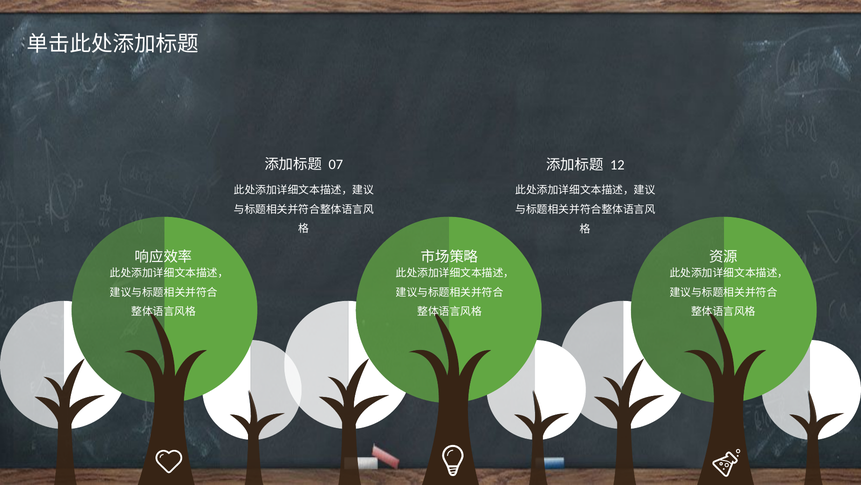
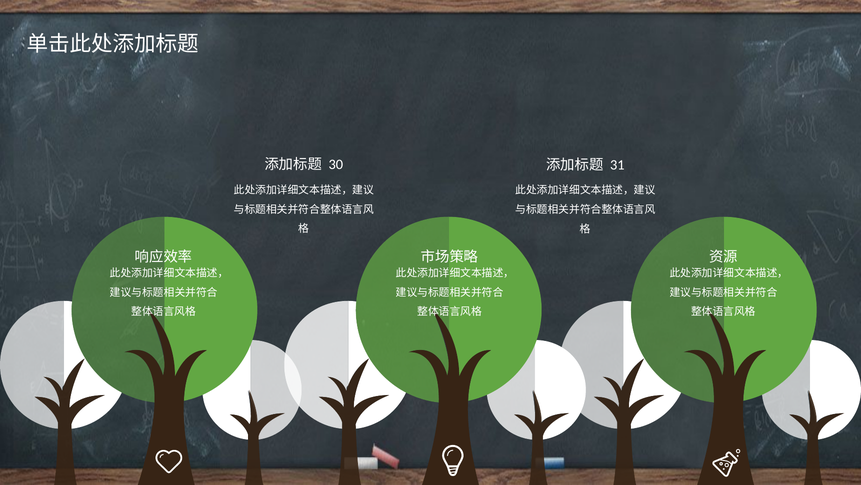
07: 07 -> 30 (336, 165)
12: 12 -> 31 (617, 165)
